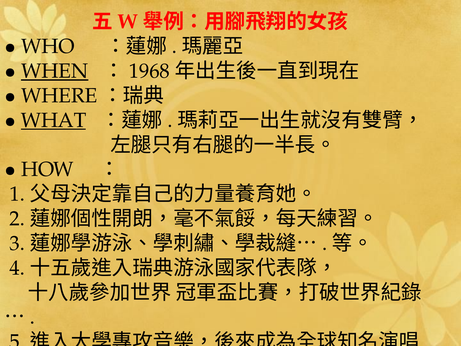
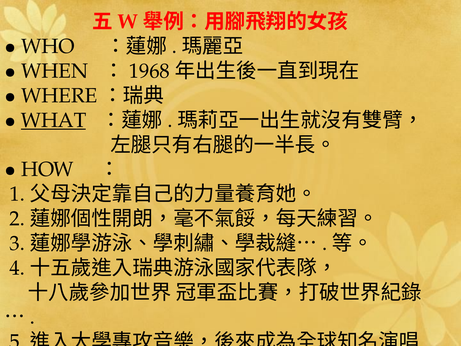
WHEN underline: present -> none (55, 71)
